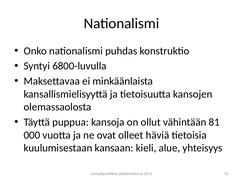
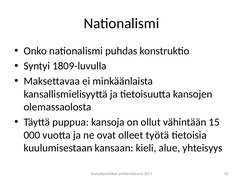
6800-luvulla: 6800-luvulla -> 1809-luvulla (79, 66)
81: 81 -> 15 (214, 122)
häviä: häviä -> työtä (157, 135)
